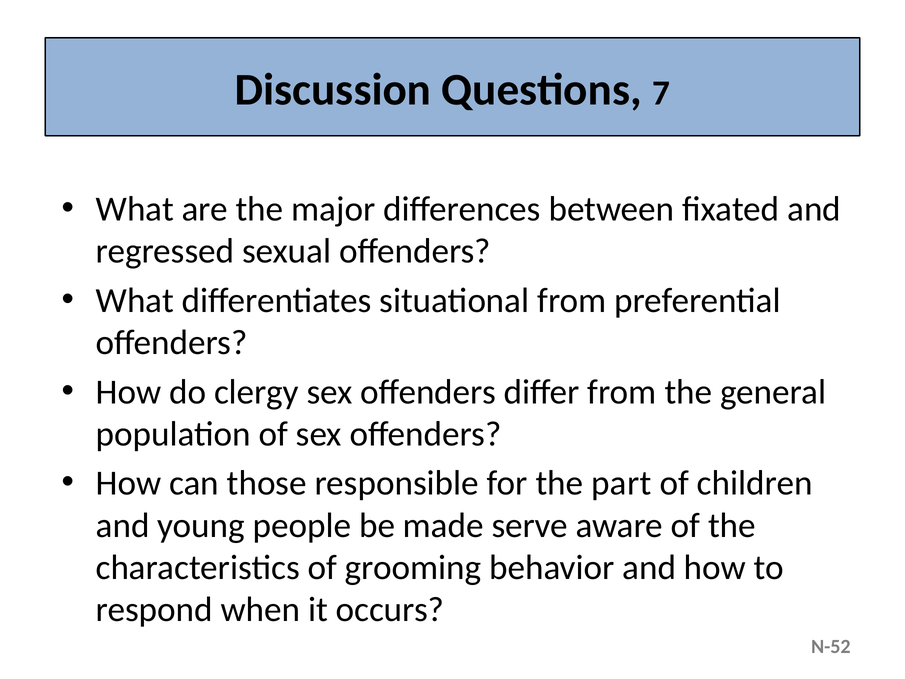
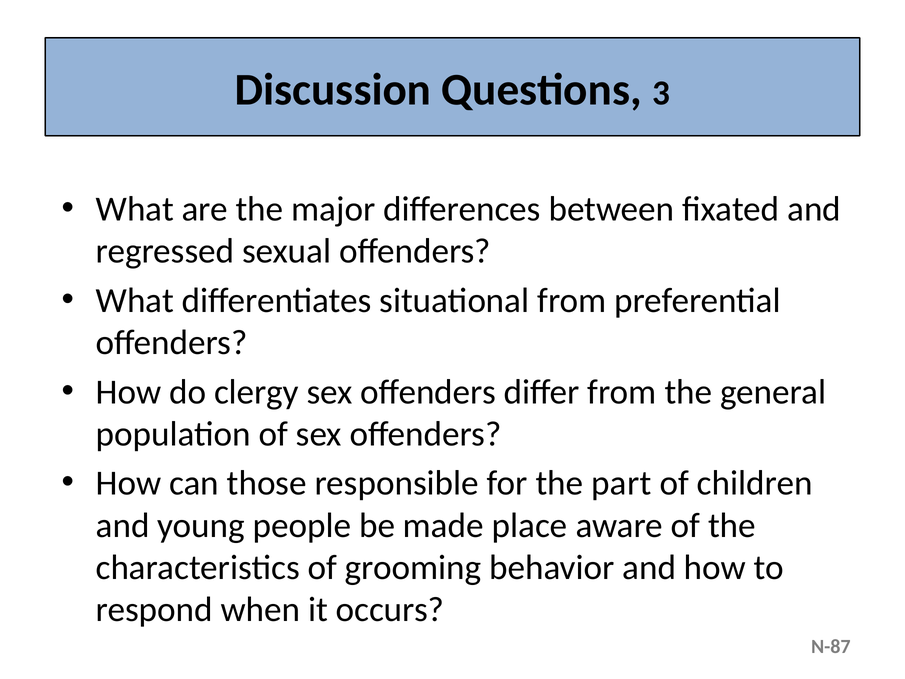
7: 7 -> 3 (661, 93)
serve: serve -> place (530, 525)
N-52: N-52 -> N-87 (831, 647)
